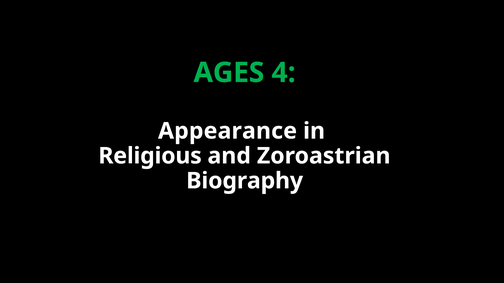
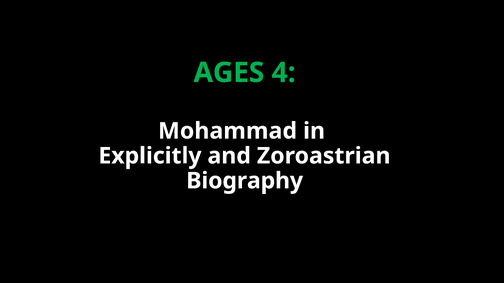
Appearance: Appearance -> Mohammad (228, 131)
Religious: Religious -> Explicitly (150, 156)
